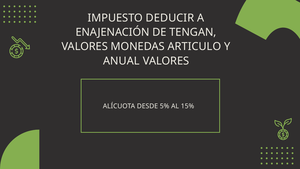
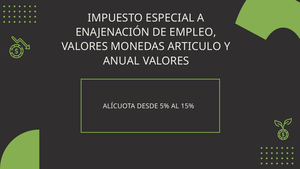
DEDUCIR: DEDUCIR -> ESPECIAL (170, 18)
TENGAN: TENGAN -> EMPLEO (193, 32)
